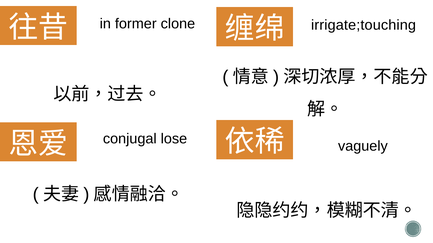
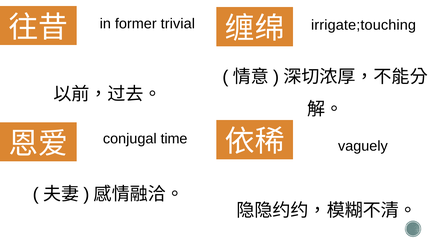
clone: clone -> trivial (178, 24)
lose: lose -> time (174, 139)
